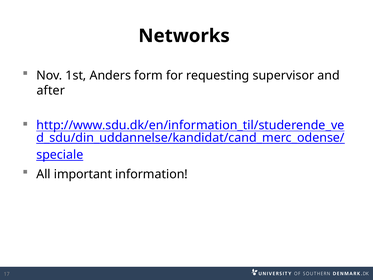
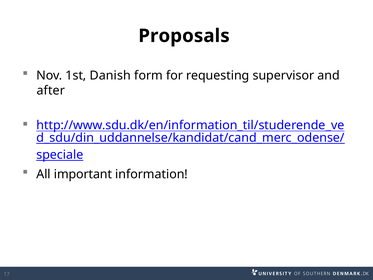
Networks: Networks -> Proposals (184, 36)
Anders: Anders -> Danish (110, 75)
